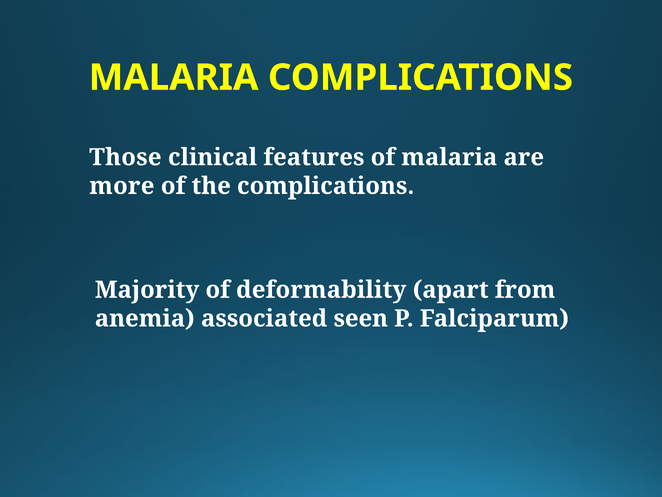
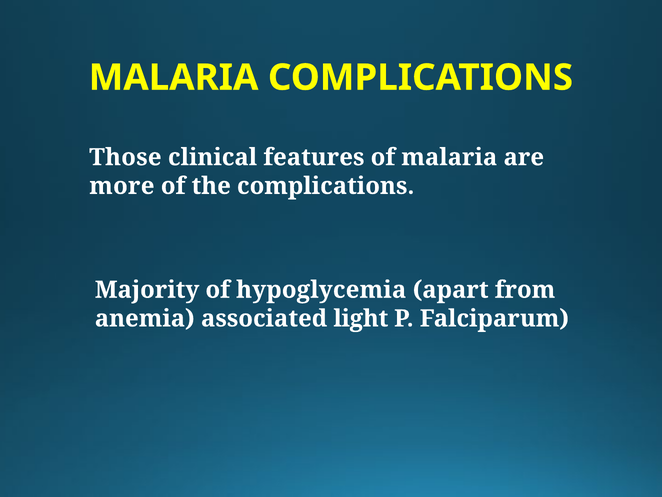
deformability: deformability -> hypoglycemia (321, 290)
seen: seen -> light (361, 318)
